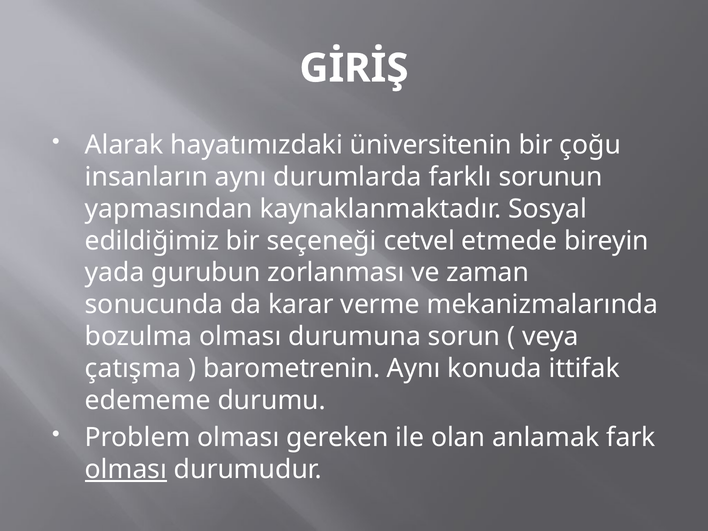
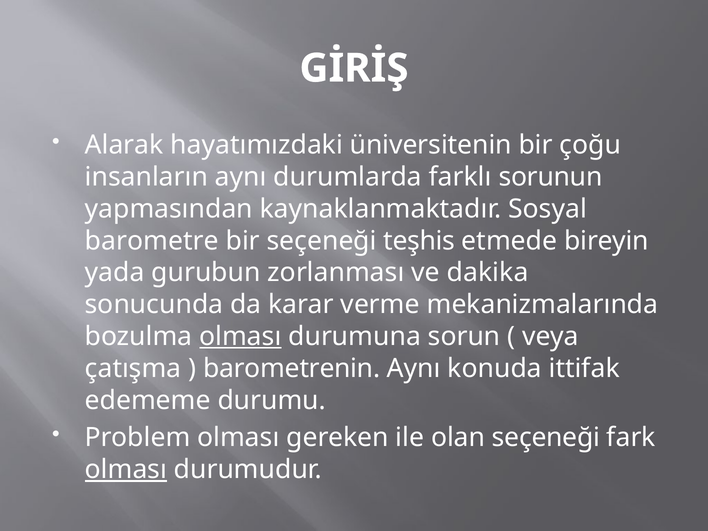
edildiğimiz: edildiğimiz -> barometre (152, 241)
cetvel: cetvel -> teşhis (419, 241)
zaman: zaman -> dakika (488, 273)
olması underline: none -> present (240, 337)
olan anlamak: anlamak -> seçeneği (546, 438)
